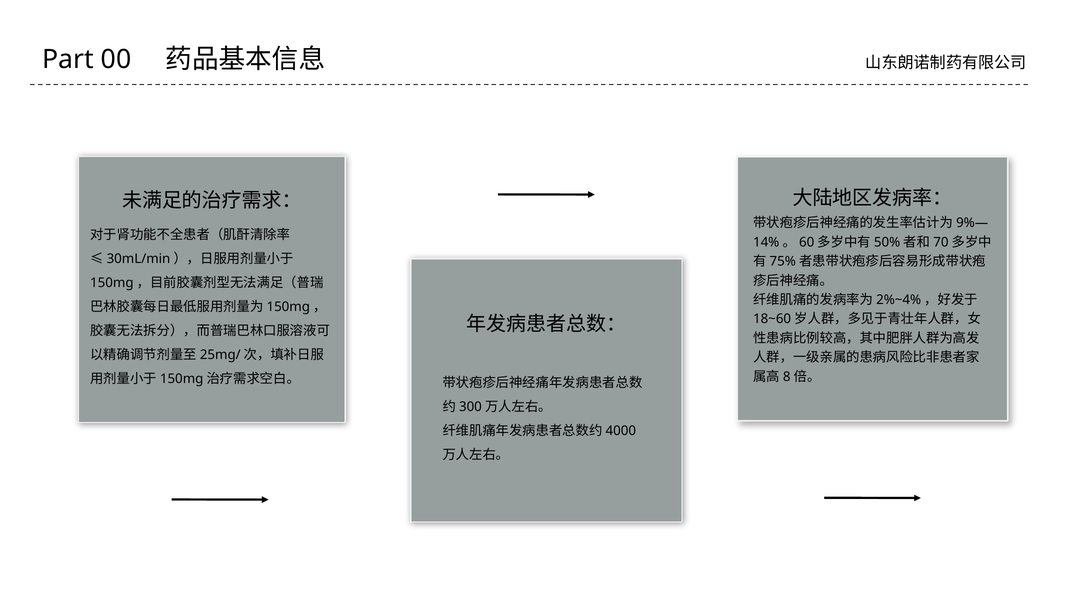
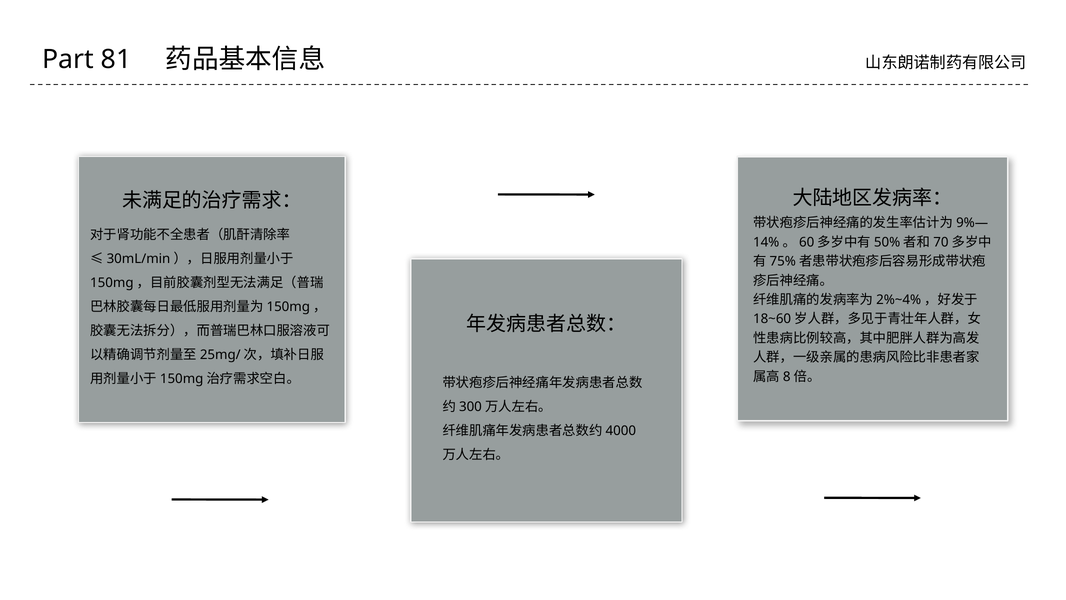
00: 00 -> 81 (116, 59)
